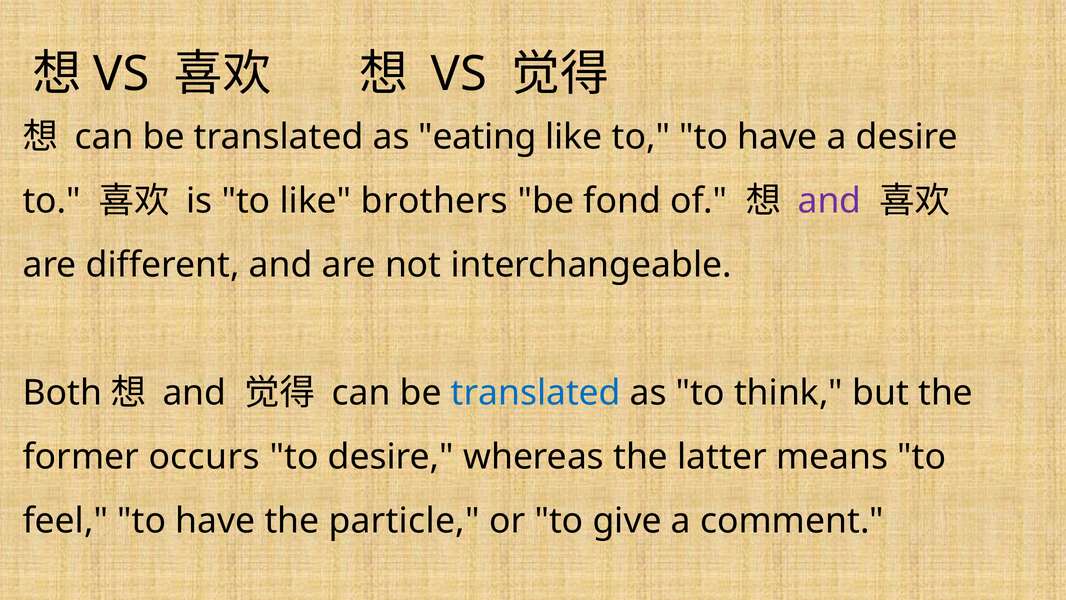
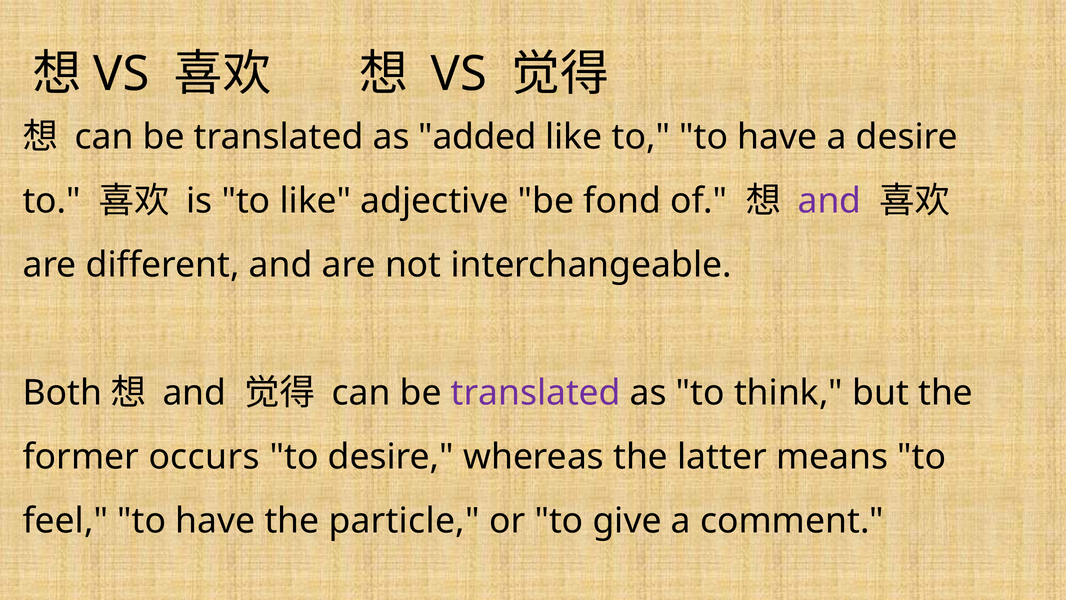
eating: eating -> added (478, 137)
brothers: brothers -> adjective (435, 201)
translated colour: blue -> purple (536, 393)
